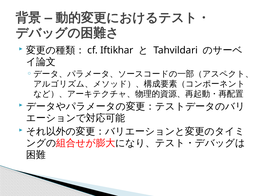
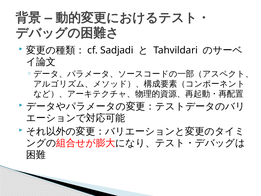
Iftikhar: Iftikhar -> Sadjadi (117, 50)
